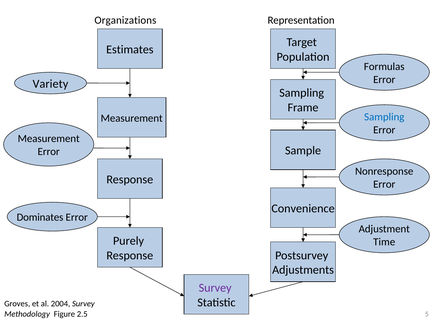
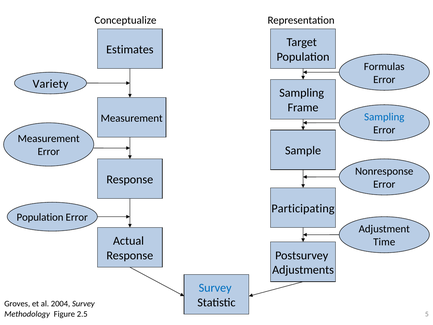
Organizations: Organizations -> Conceptualize (125, 20)
Convenience: Convenience -> Participating (303, 208)
Dominates: Dominates -> Population (40, 217)
Purely: Purely -> Actual (129, 241)
Survey colour: purple -> blue (215, 288)
